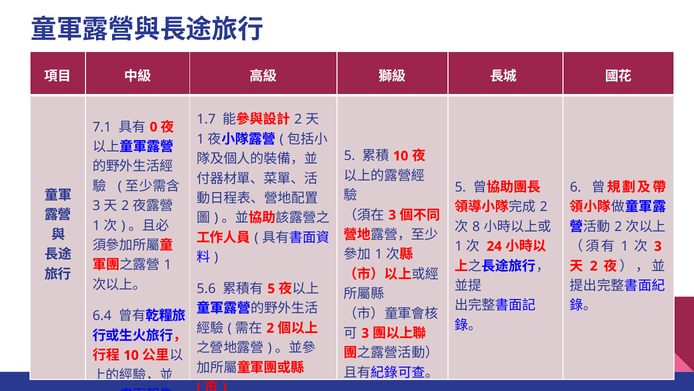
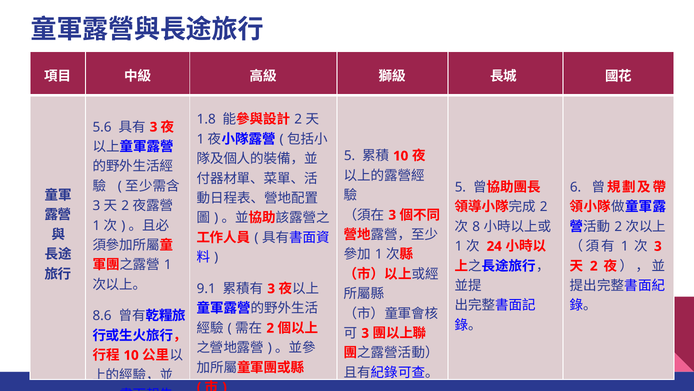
1.7: 1.7 -> 1.8 (206, 119)
7.1: 7.1 -> 5.6 (102, 127)
0: 0 -> 3 (154, 127)
5.6: 5.6 -> 9.1 (206, 288)
5: 5 -> 3 (271, 288)
6.4: 6.4 -> 8.6 (102, 315)
